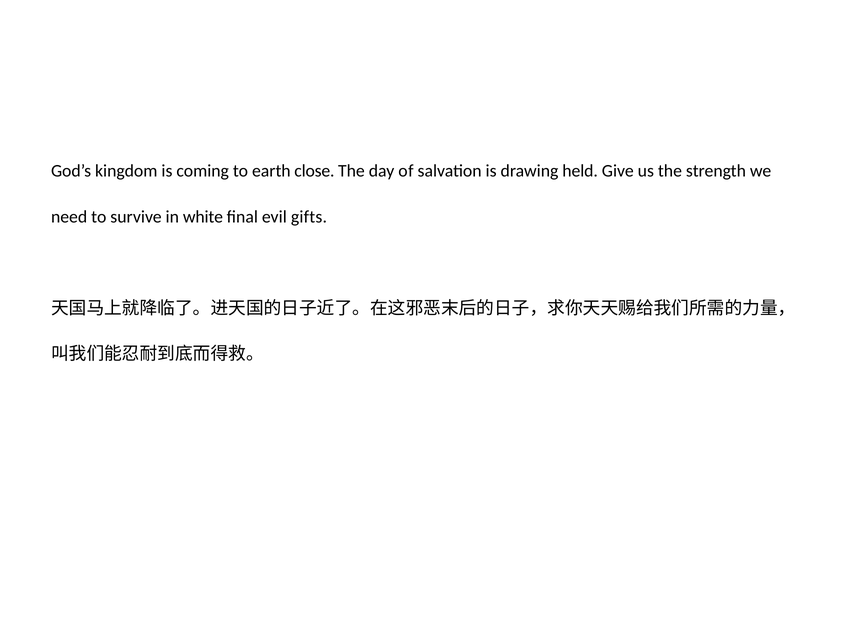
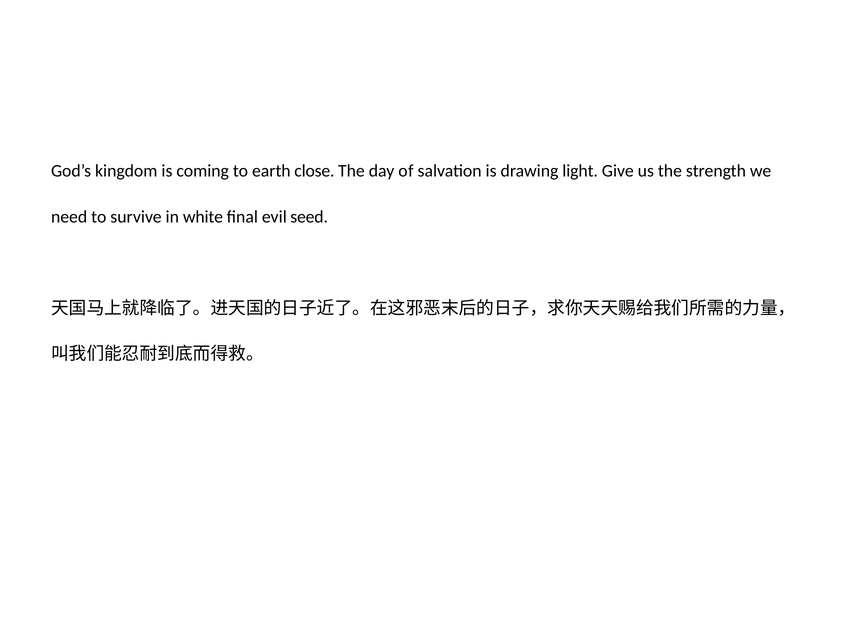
held: held -> light (580, 171)
gifts: gifts -> seed (309, 217)
